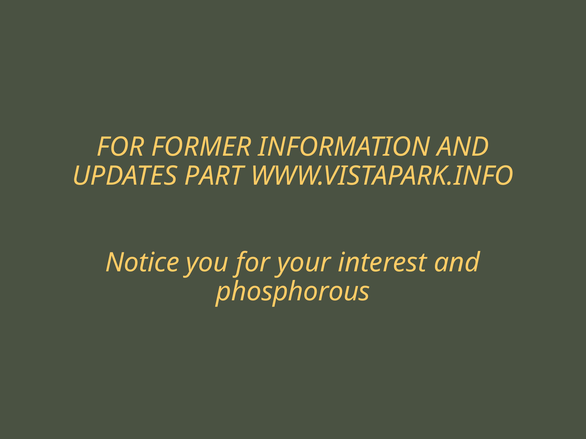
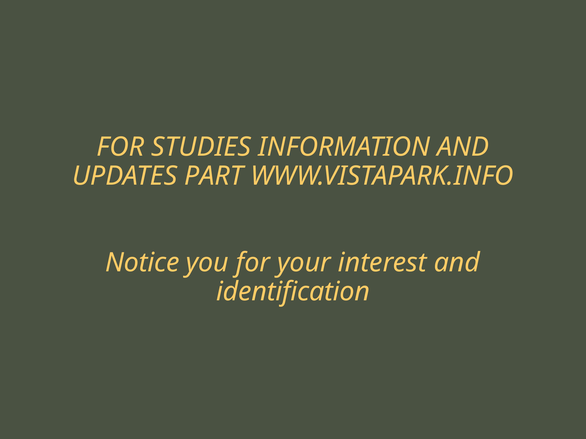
FORMER: FORMER -> STUDIES (201, 147)
phosphorous: phosphorous -> identification (293, 292)
